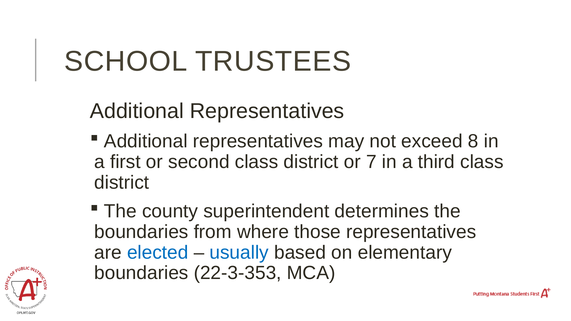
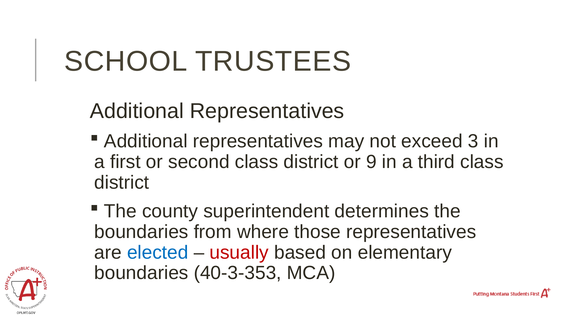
8: 8 -> 3 (473, 141)
7: 7 -> 9 (371, 162)
usually colour: blue -> red (239, 253)
22-3-353: 22-3-353 -> 40-3-353 (238, 273)
